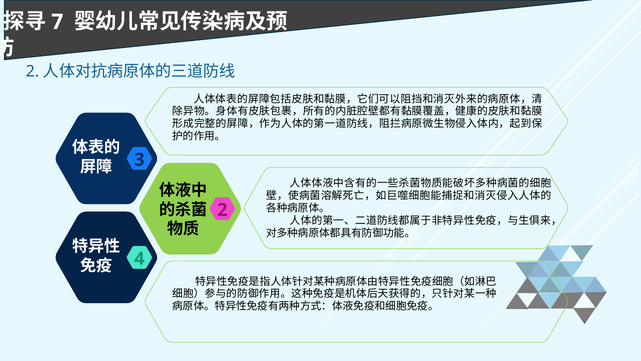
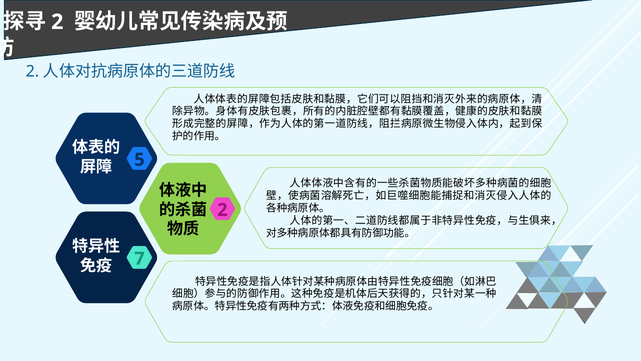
7: 7 -> 2 (57, 22)
3: 3 -> 5 (139, 160)
4: 4 -> 7 (139, 258)
